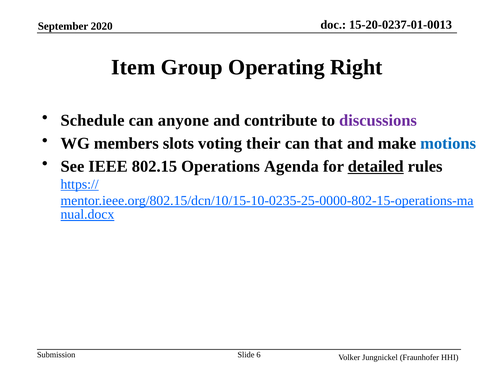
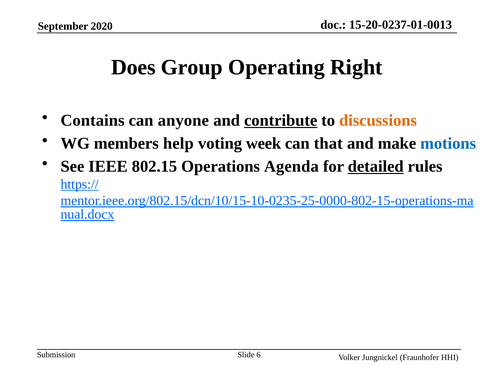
Item: Item -> Does (133, 67)
Schedule: Schedule -> Contains (93, 121)
contribute underline: none -> present (281, 121)
discussions colour: purple -> orange (378, 121)
slots: slots -> help (178, 144)
their: their -> week (264, 144)
